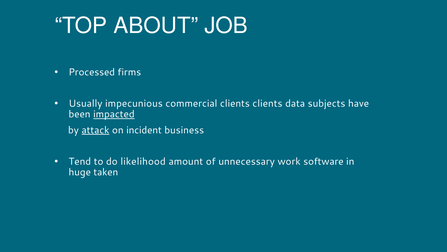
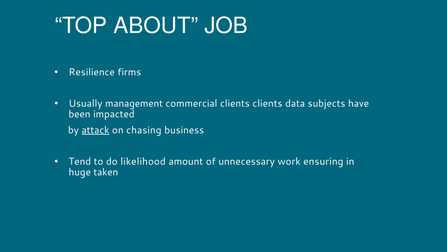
Processed: Processed -> Resilience (92, 72)
impecunious: impecunious -> management (134, 103)
impacted underline: present -> none (114, 114)
incident: incident -> chasing (144, 130)
software: software -> ensuring (323, 161)
